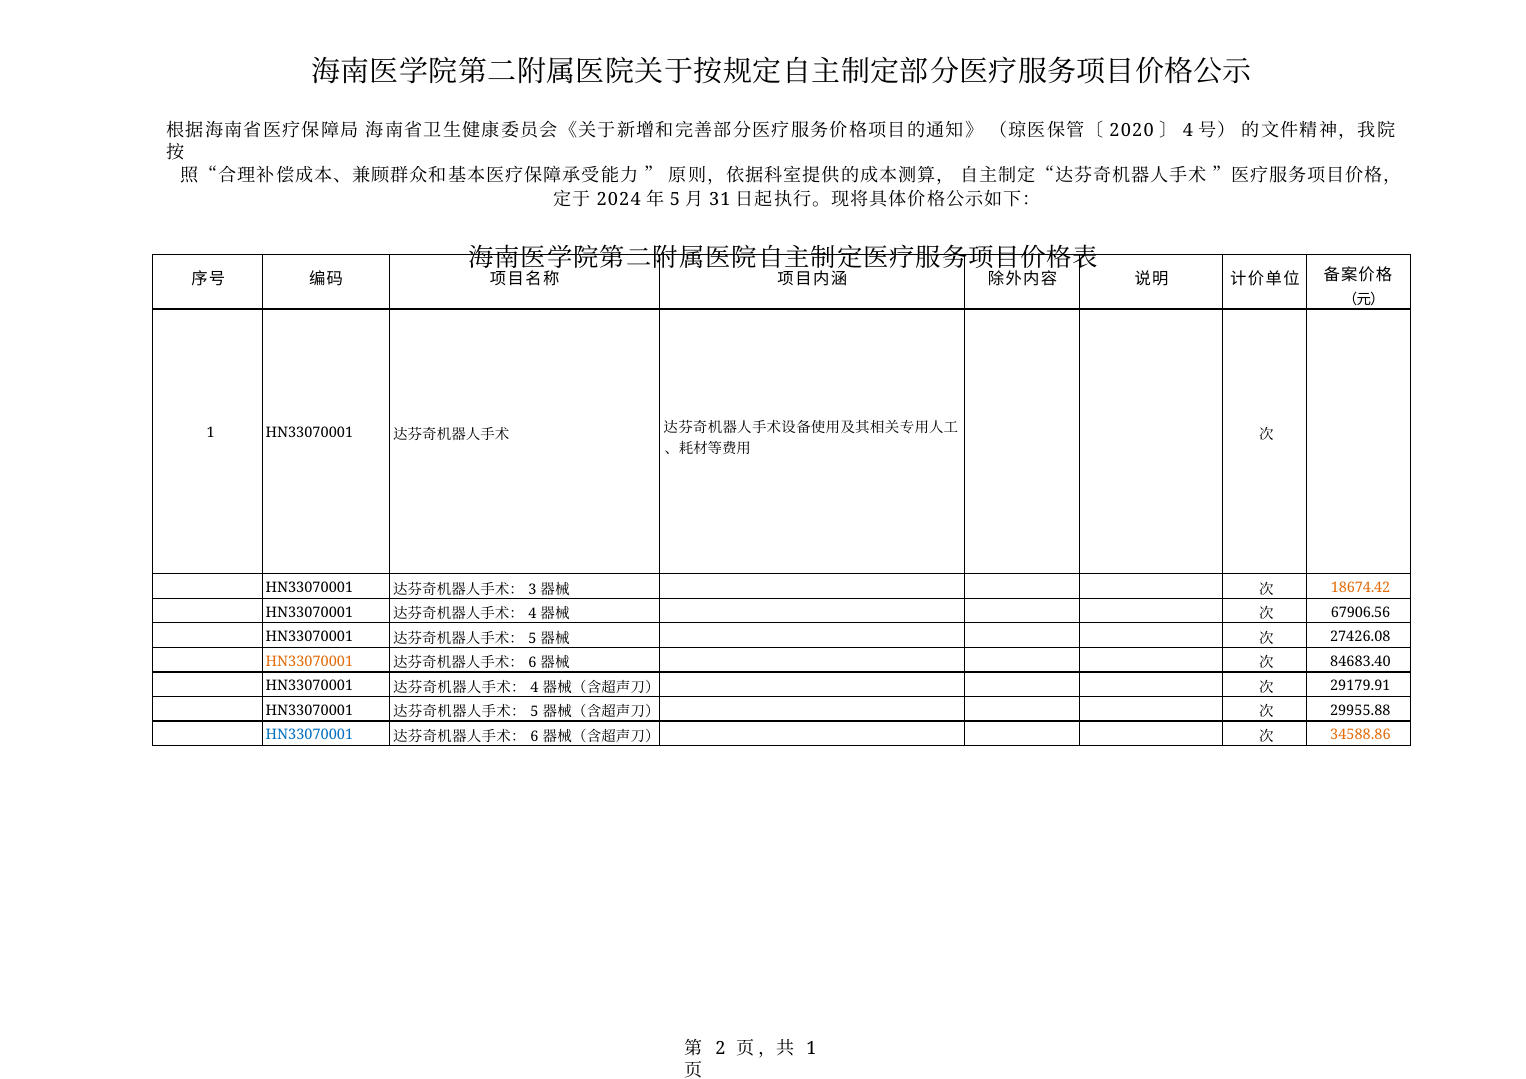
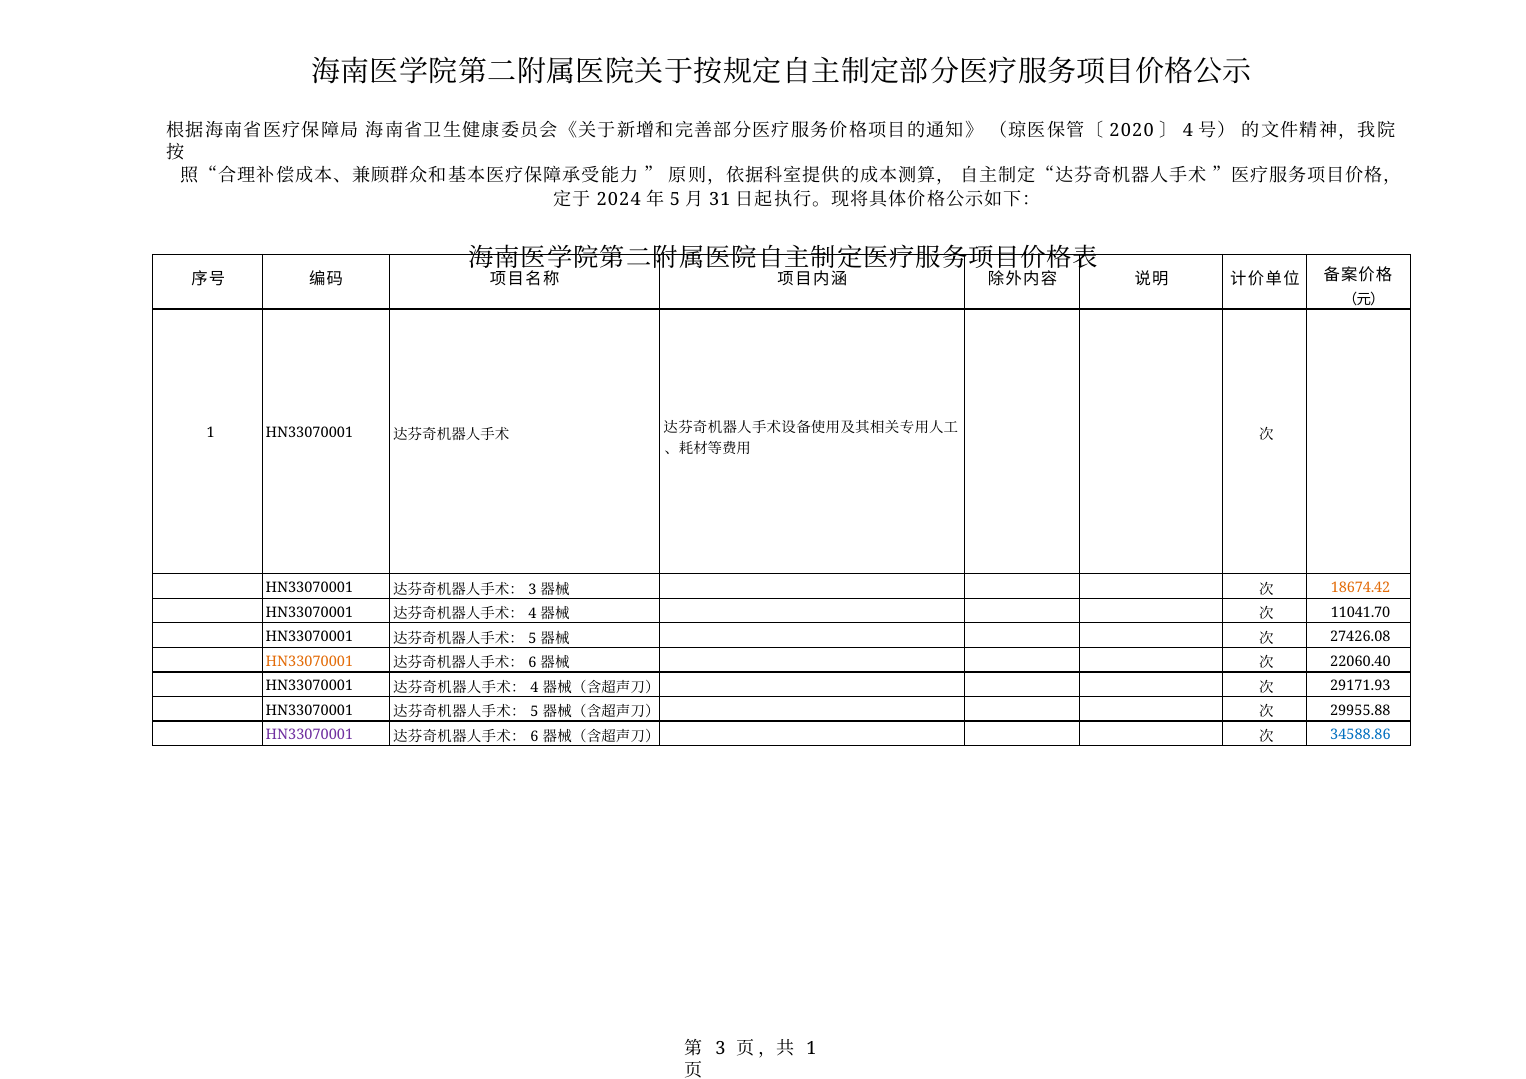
67906.56: 67906.56 -> 11041.70 (1361, 613)
84683.40: 84683.40 -> 22060.40 (1360, 661)
29179.91: 29179.91 -> 29171.93 (1360, 686)
HN33070001 colour: blue -> purple (309, 735)
34588.86 colour: orange -> blue (1360, 735)
2: 2 -> 3 (720, 1048)
